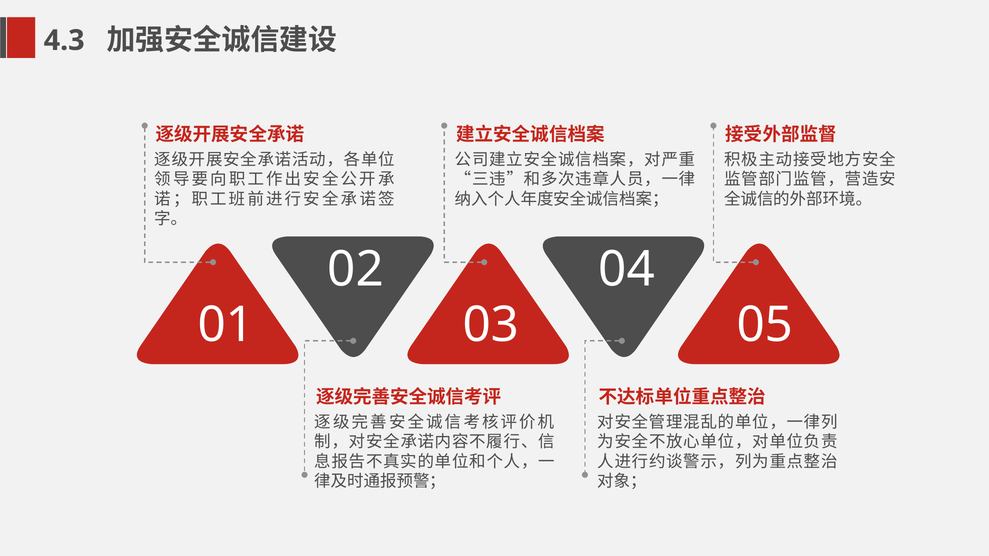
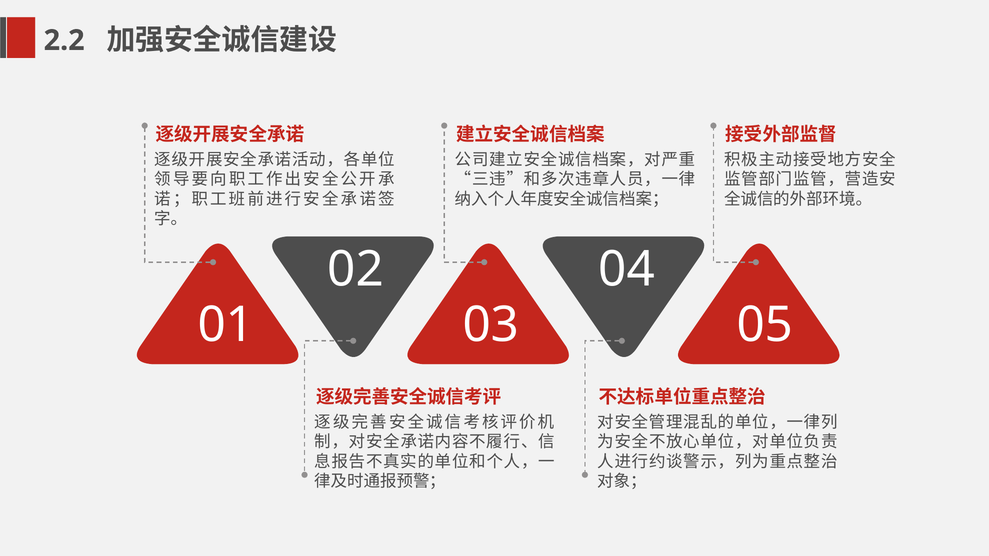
4.3: 4.3 -> 2.2 (64, 40)
